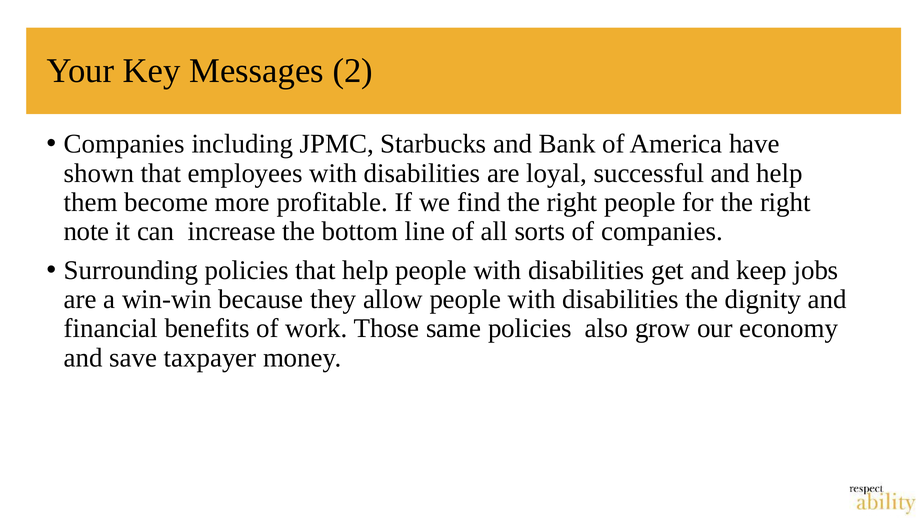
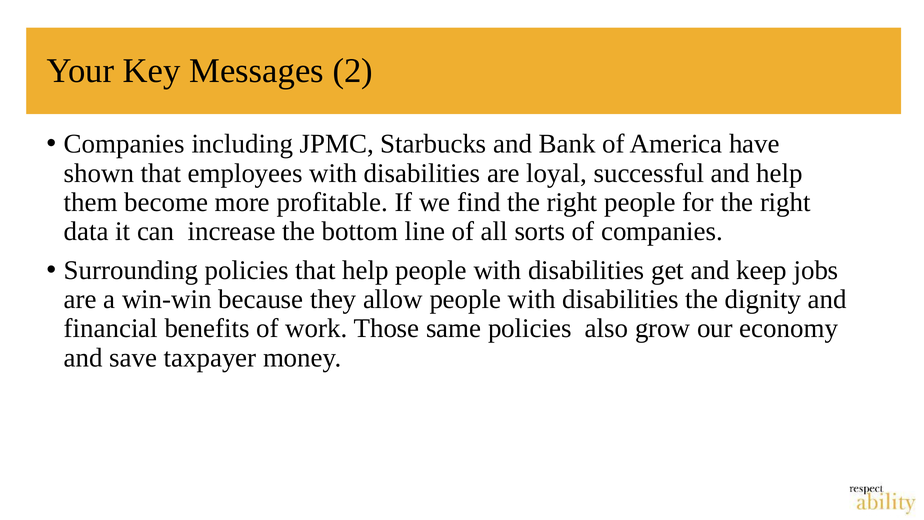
note: note -> data (86, 231)
